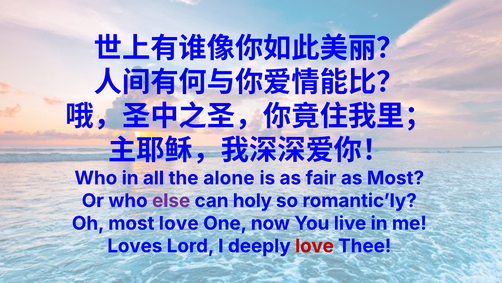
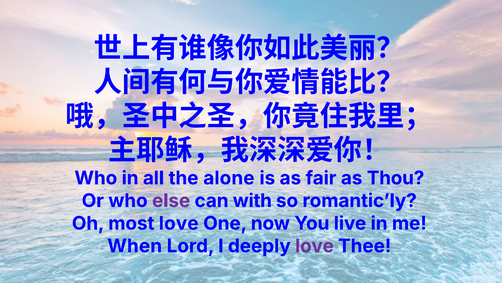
as Most: Most -> Thou (396, 178)
holy: holy -> with (252, 200)
Loves: Loves -> When (135, 246)
love colour: red -> purple (314, 246)
